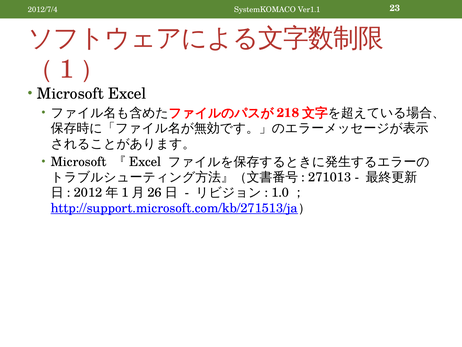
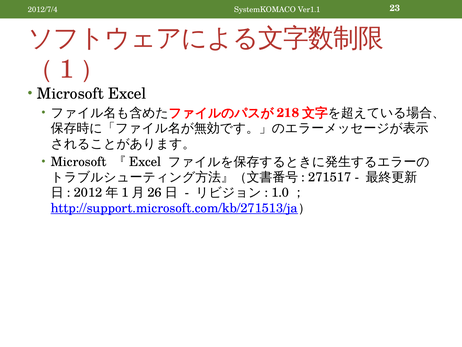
271013: 271013 -> 271517 (330, 177)
